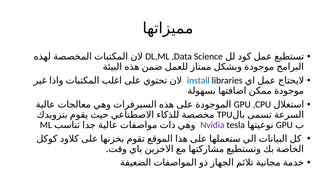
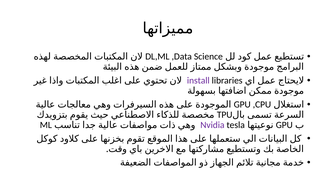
install colour: blue -> purple (198, 81)
